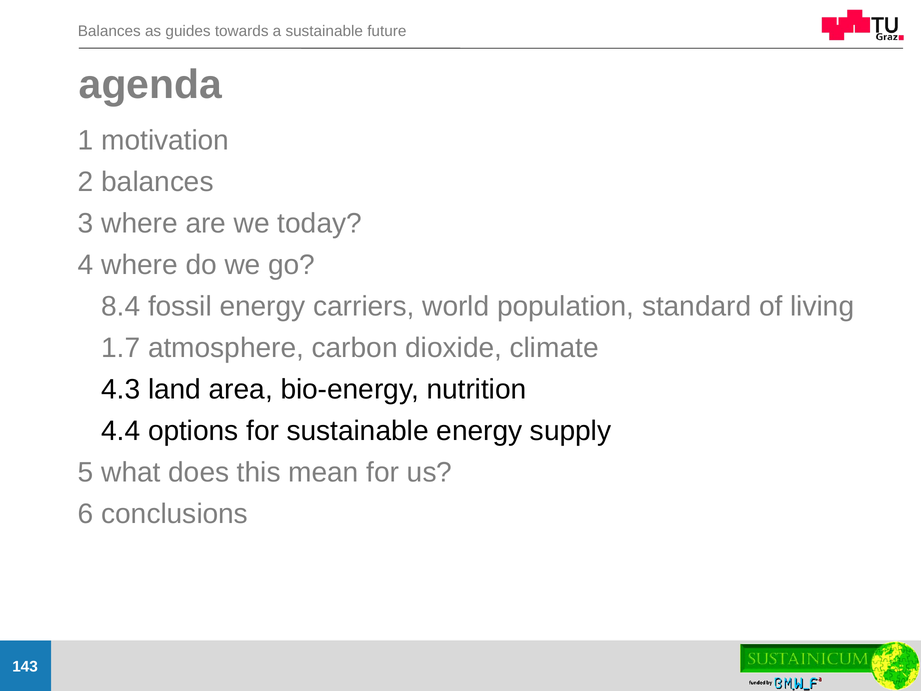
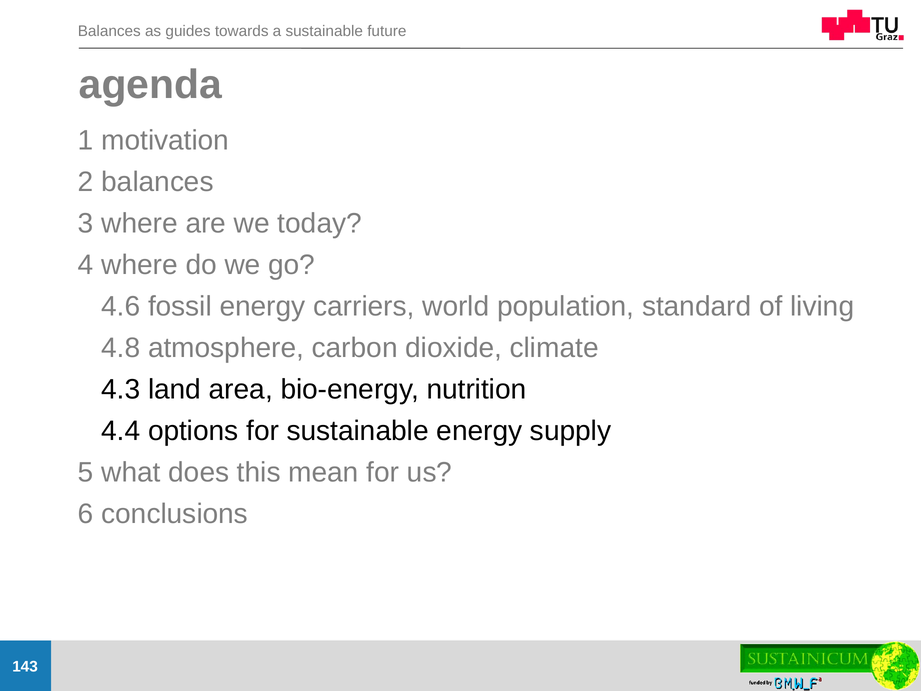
8.4: 8.4 -> 4.6 (121, 306)
1.7: 1.7 -> 4.8 (121, 348)
